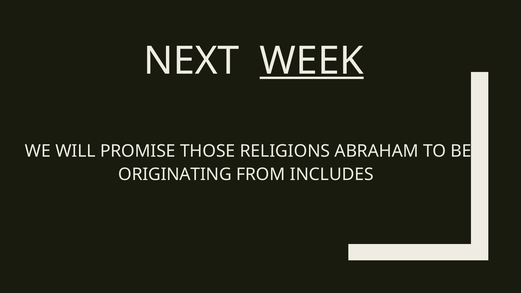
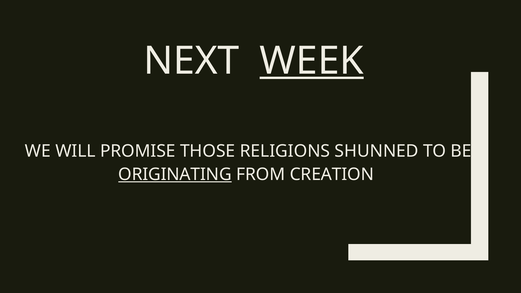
ABRAHAM: ABRAHAM -> SHUNNED (377, 151)
ORIGINATING underline: none -> present (175, 175)
INCLUDES: INCLUDES -> CREATION (332, 175)
